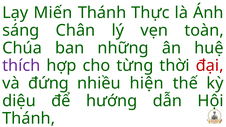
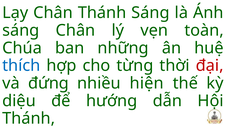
Lạy Miến: Miến -> Chân (53, 13)
Thánh Thực: Thực -> Sáng (150, 13)
thích colour: purple -> blue (21, 66)
